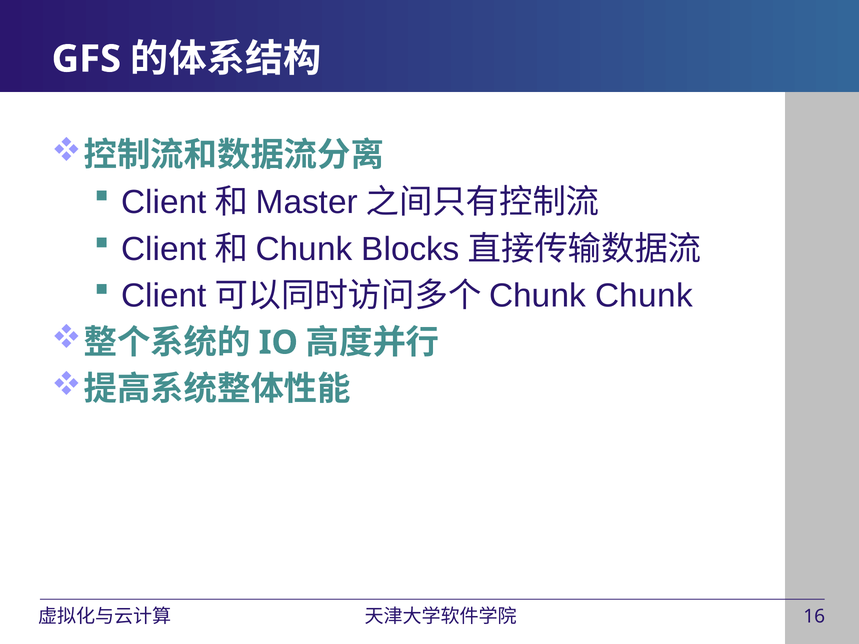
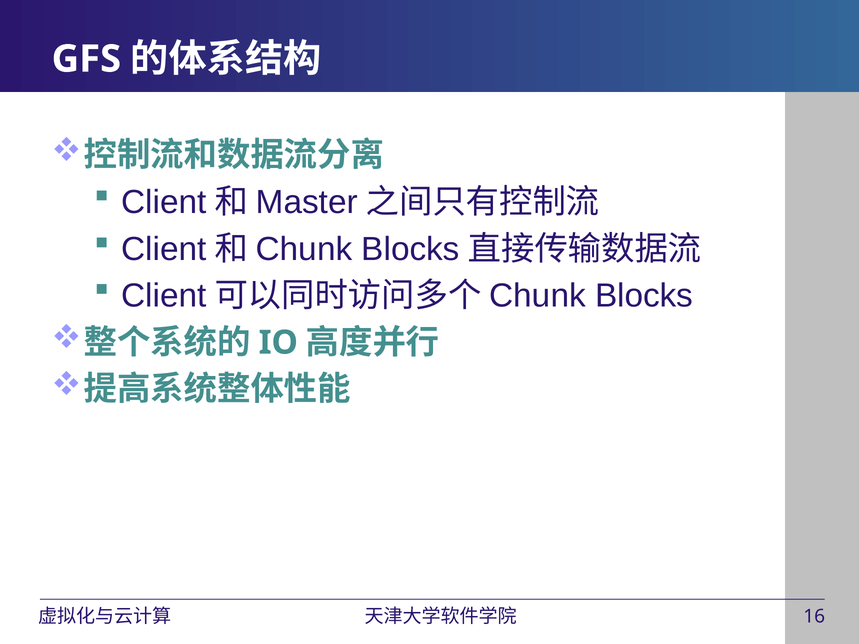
Chunk: Chunk -> Blocks (644, 296)
